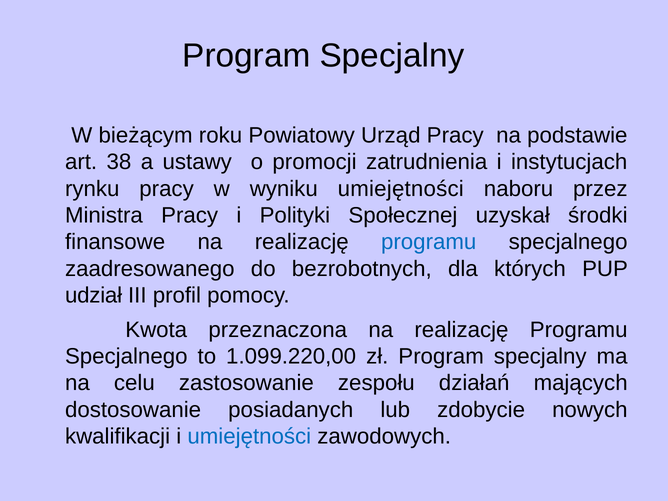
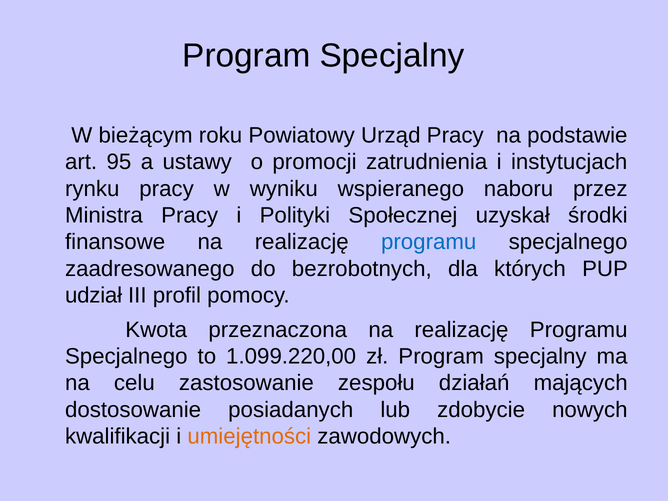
38: 38 -> 95 (119, 162)
wyniku umiejętności: umiejętności -> wspieranego (401, 189)
umiejętności colour: blue -> orange (249, 437)
